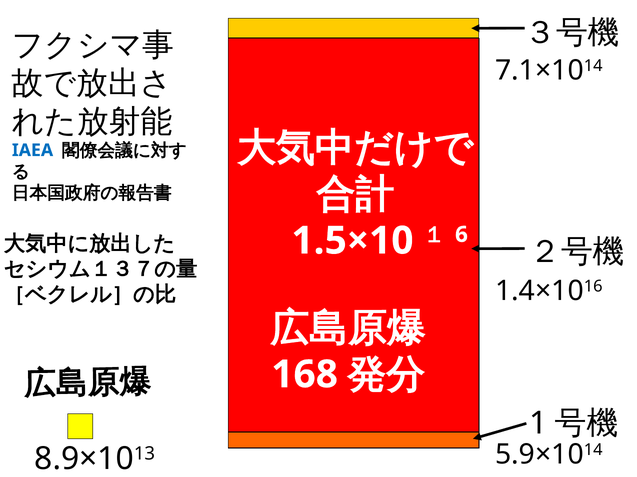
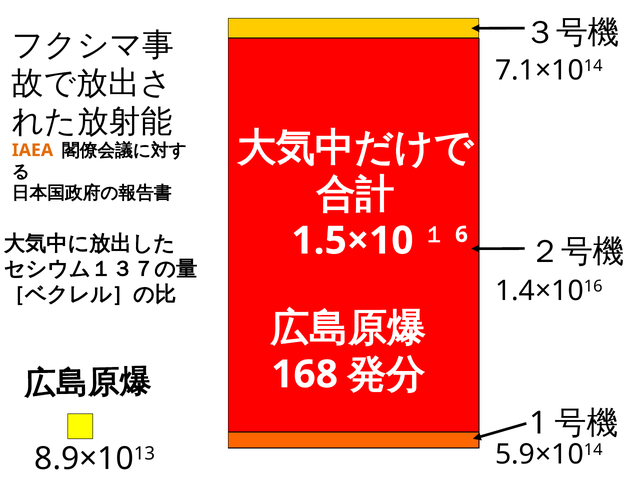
IAEA colour: blue -> orange (32, 150)
